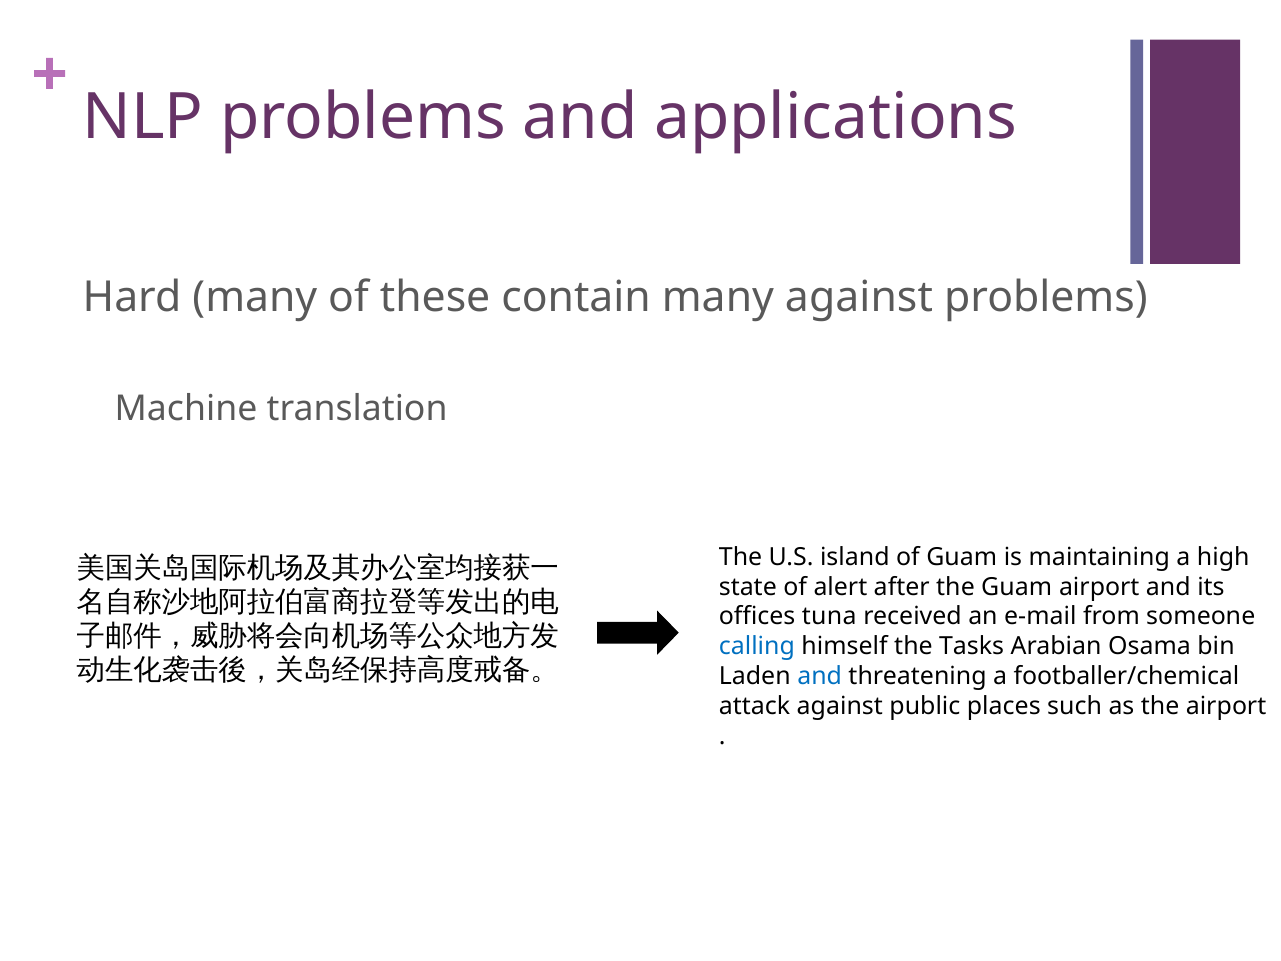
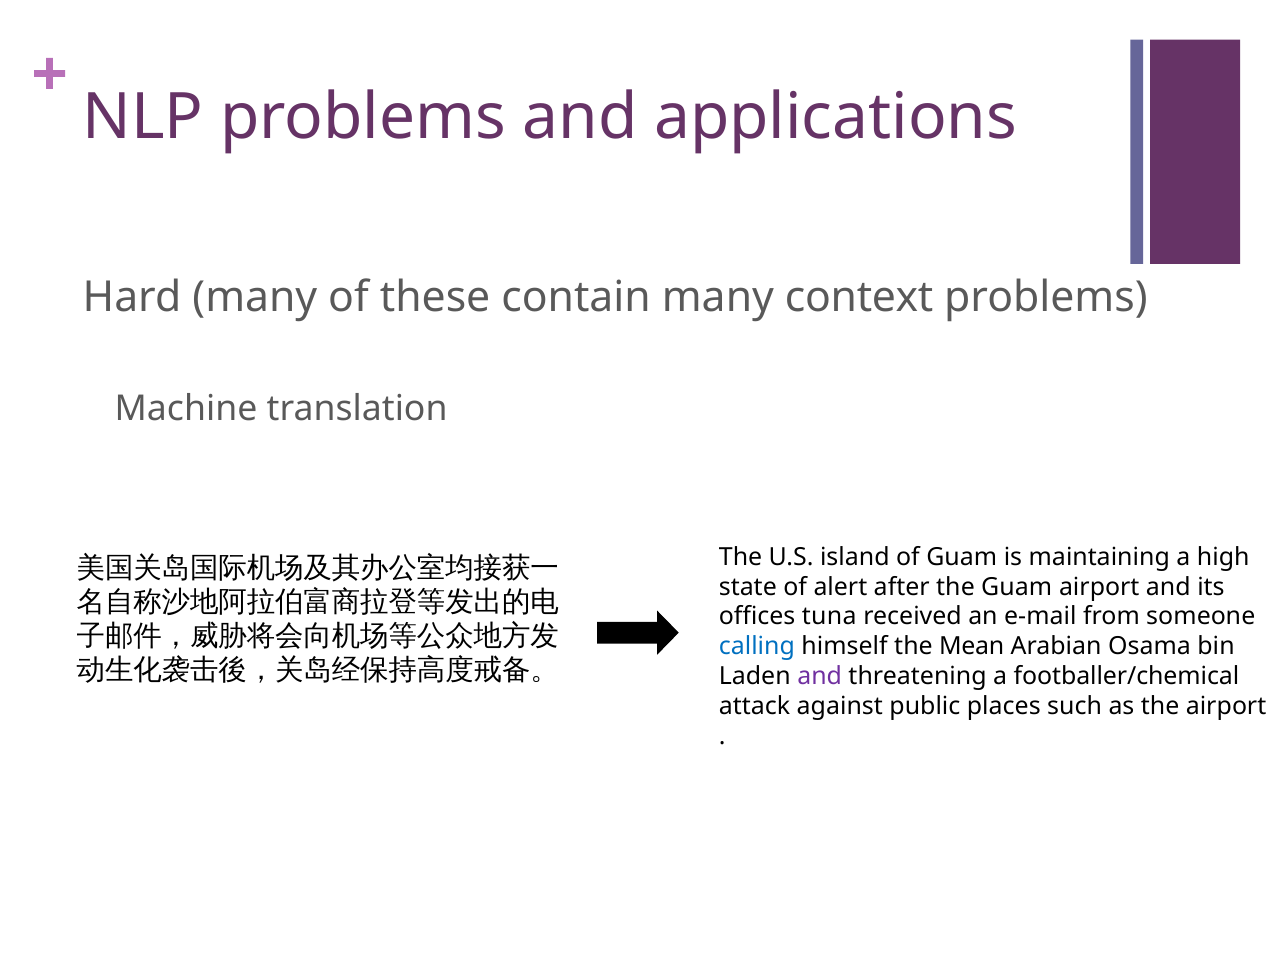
many against: against -> context (859, 298)
Tasks: Tasks -> Mean (972, 646)
and colour: blue -> purple (820, 676)
